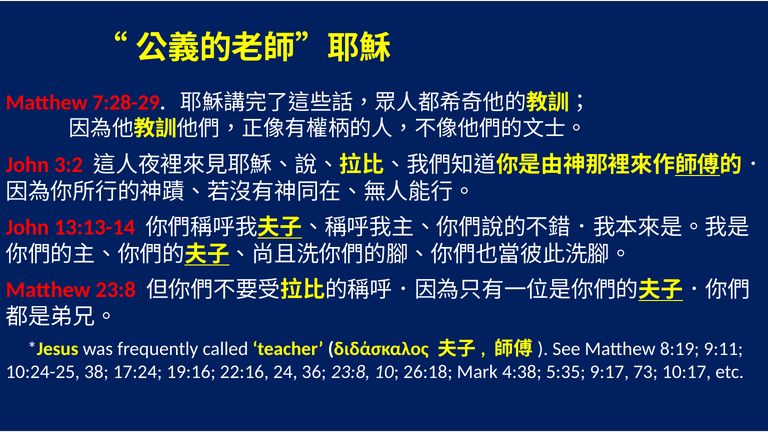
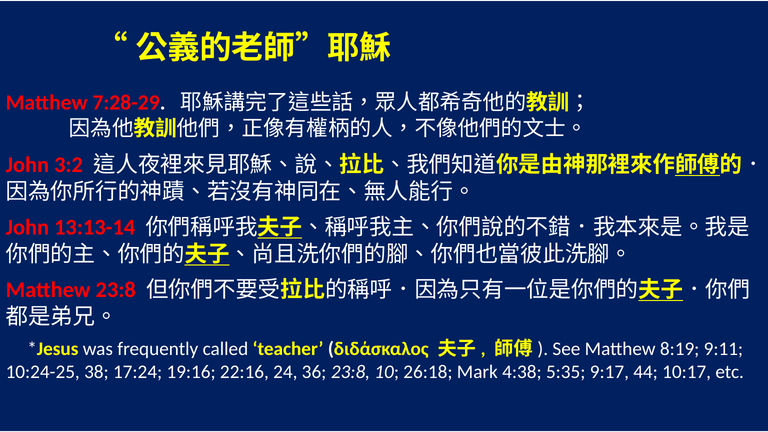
73: 73 -> 44 (646, 372)
